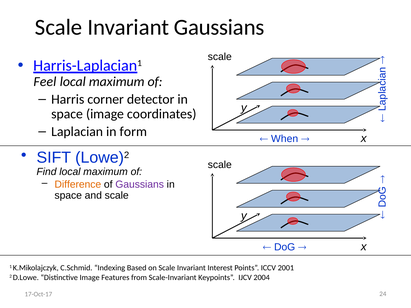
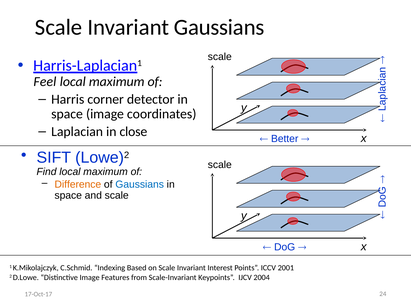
form: form -> close (133, 132)
When: When -> Better (285, 139)
Gaussians colour: purple -> blue (140, 185)
